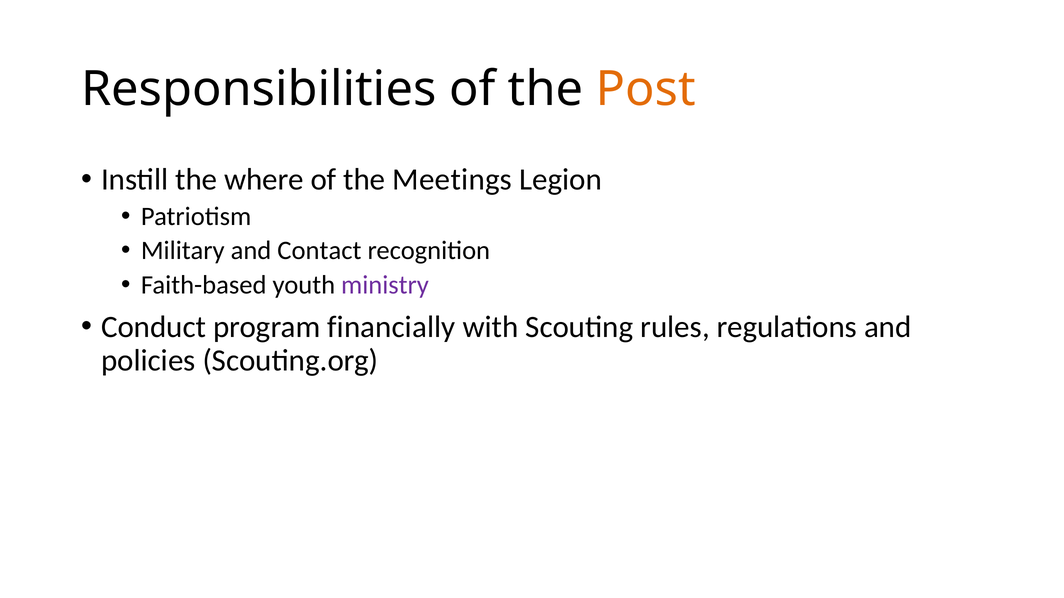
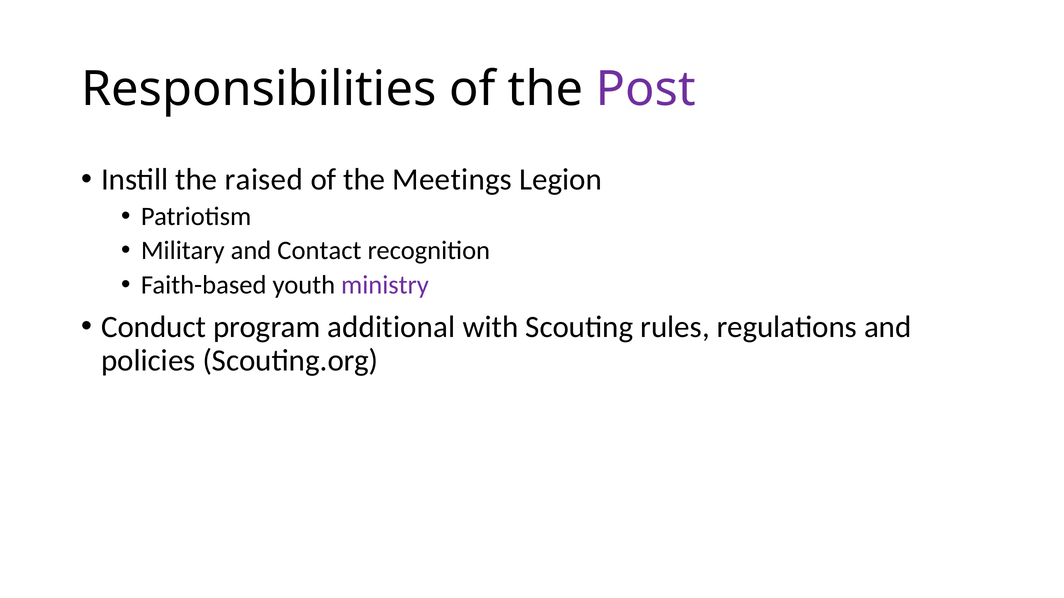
Post colour: orange -> purple (646, 89)
where: where -> raised (264, 180)
financially: financially -> additional (391, 327)
